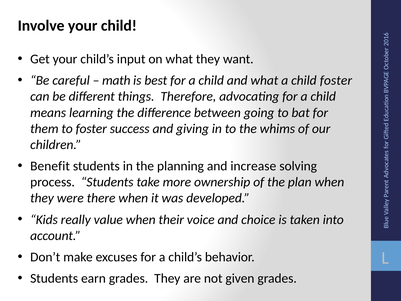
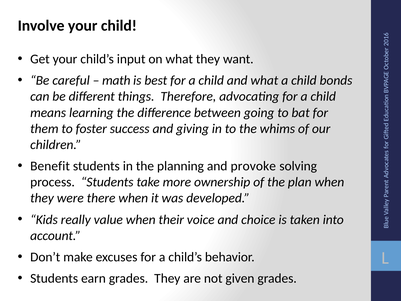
child foster: foster -> bonds (336, 80)
increase: increase -> provoke (253, 166)
